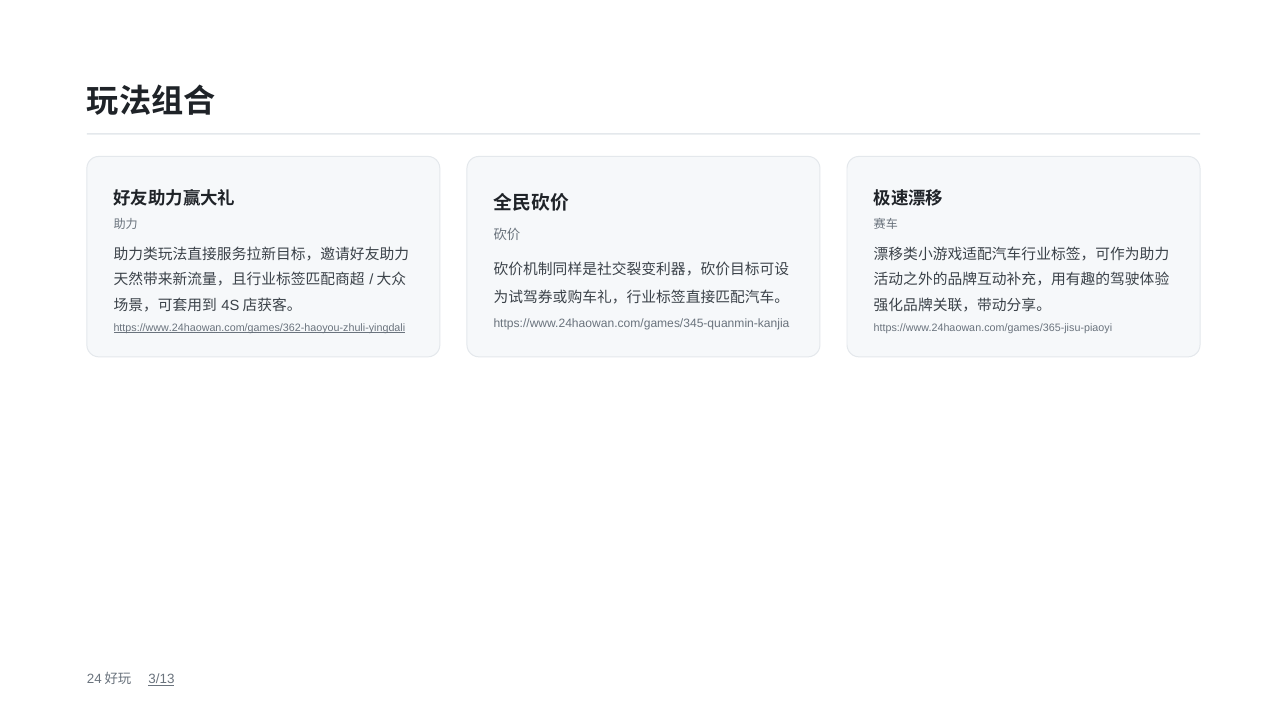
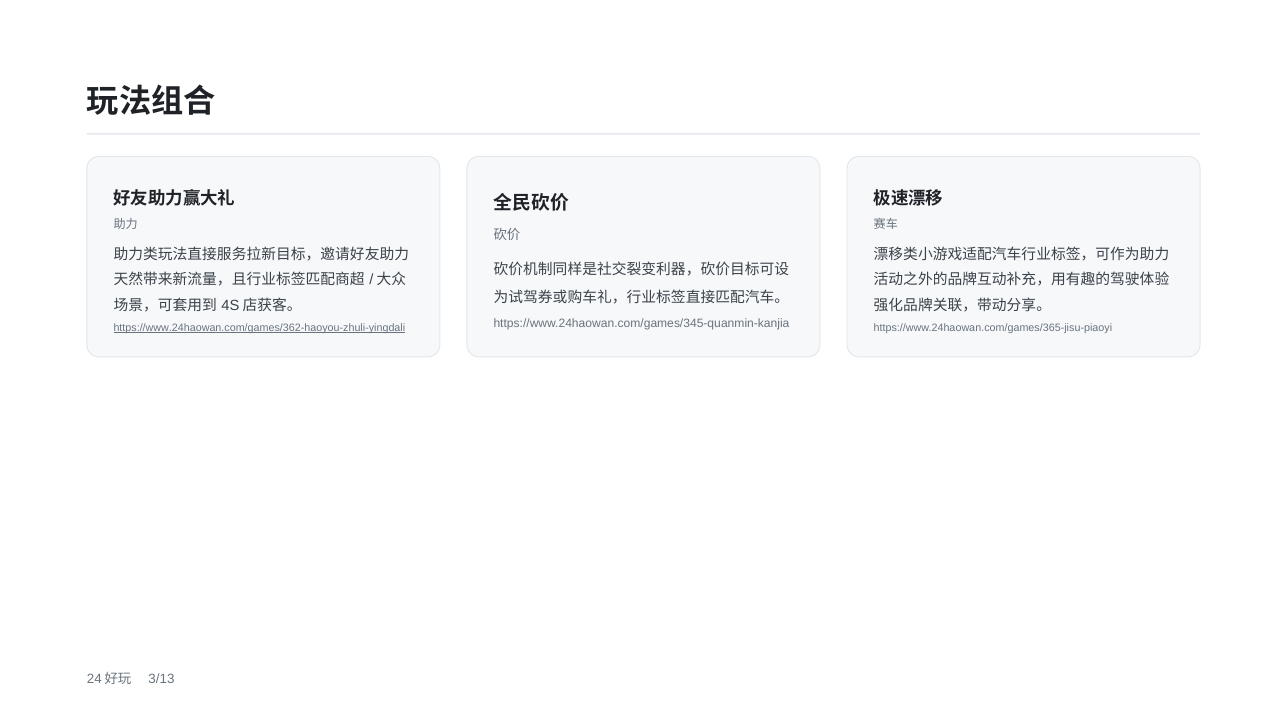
3/13 underline: present -> none (161, 679)
